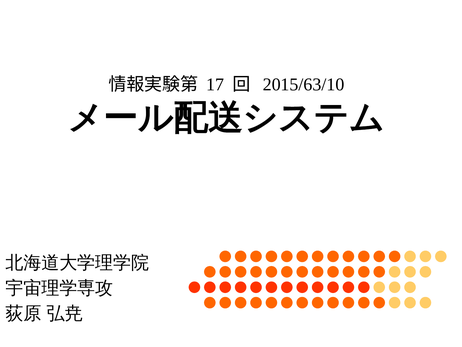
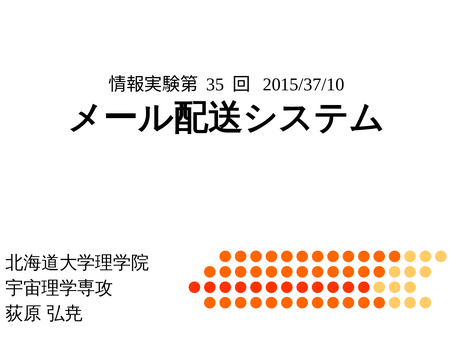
17: 17 -> 35 (215, 85)
2015/63/10: 2015/63/10 -> 2015/37/10 (304, 85)
